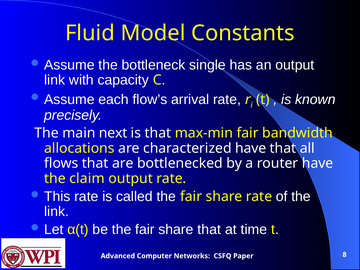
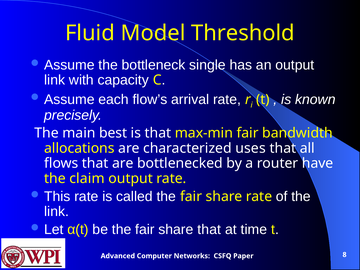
Constants: Constants -> Threshold (243, 33)
next: next -> best (113, 133)
characterized have: have -> uses (251, 148)
